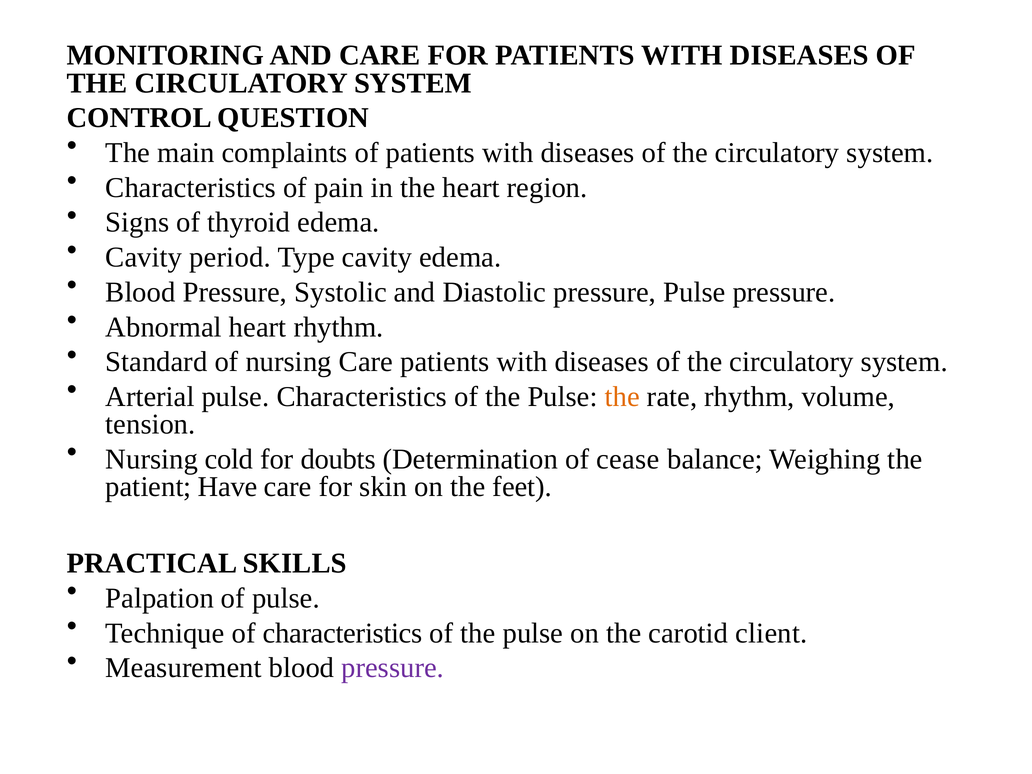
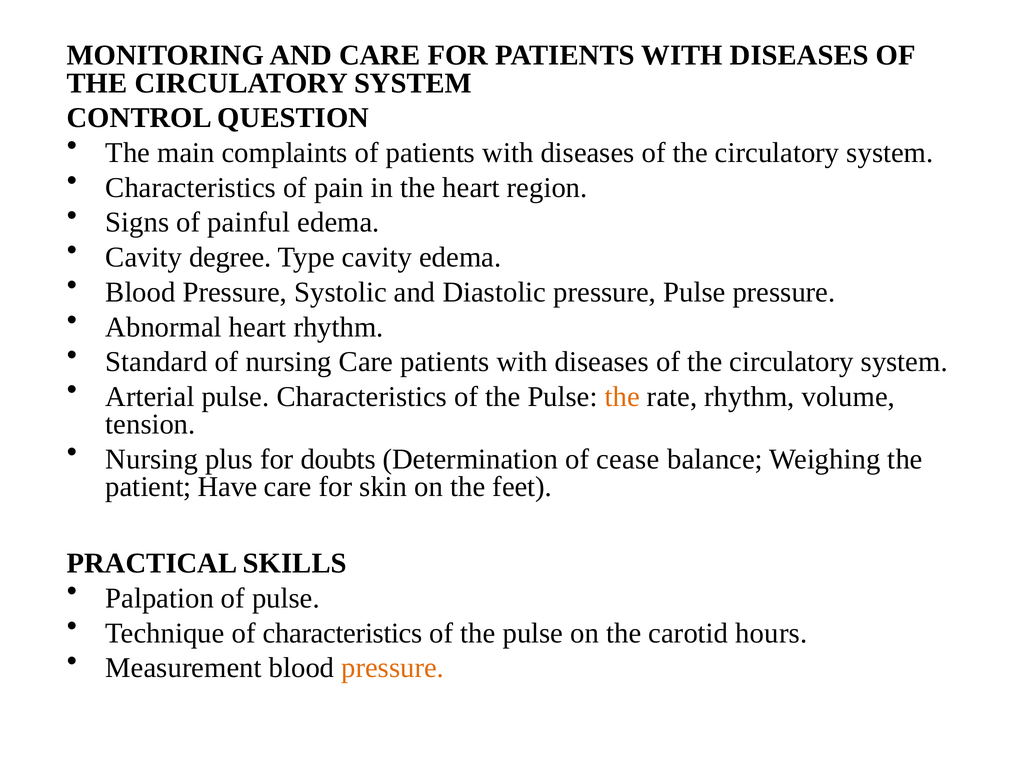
thyroid: thyroid -> painful (249, 222)
period: period -> degree (230, 257)
cold: cold -> plus (229, 459)
client: client -> hours (771, 633)
pressure colour: purple -> orange (393, 668)
